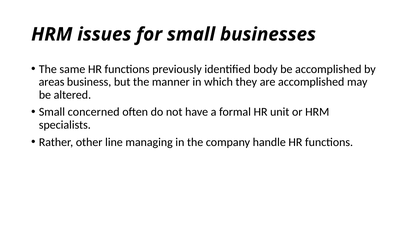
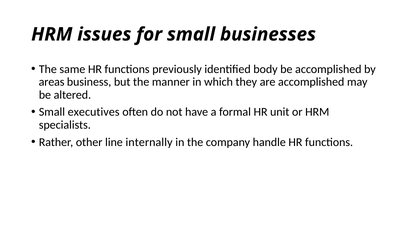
concerned: concerned -> executives (94, 112)
managing: managing -> internally (149, 142)
